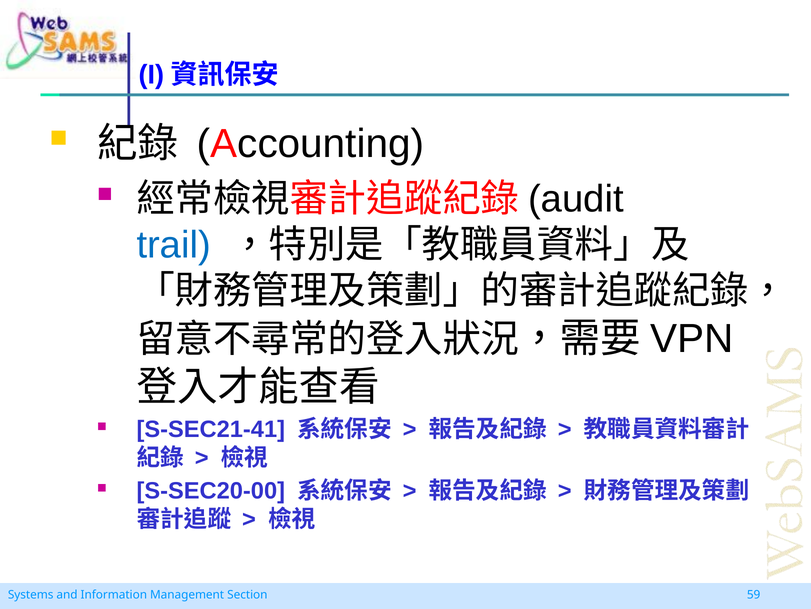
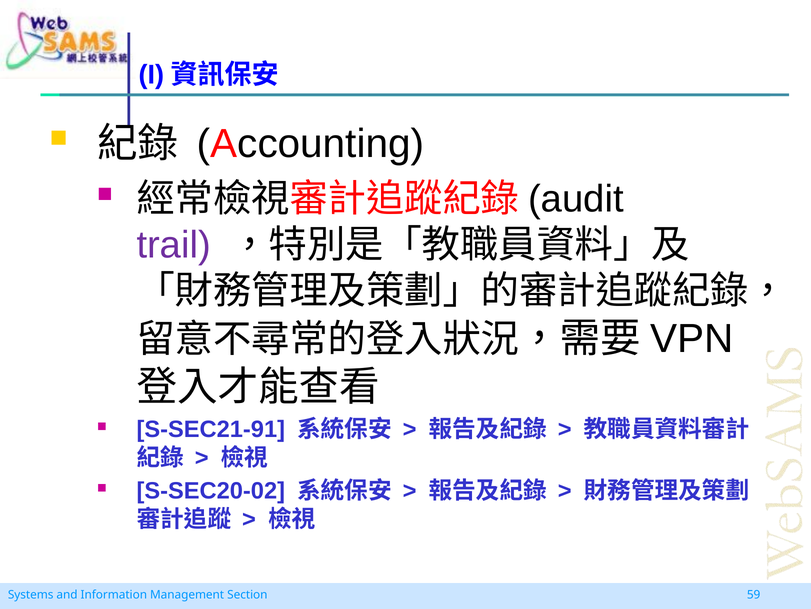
trail colour: blue -> purple (174, 245)
S-SEC21-41: S-SEC21-41 -> S-SEC21-91 (211, 429)
S-SEC20-00: S-SEC20-00 -> S-SEC20-02 (211, 491)
